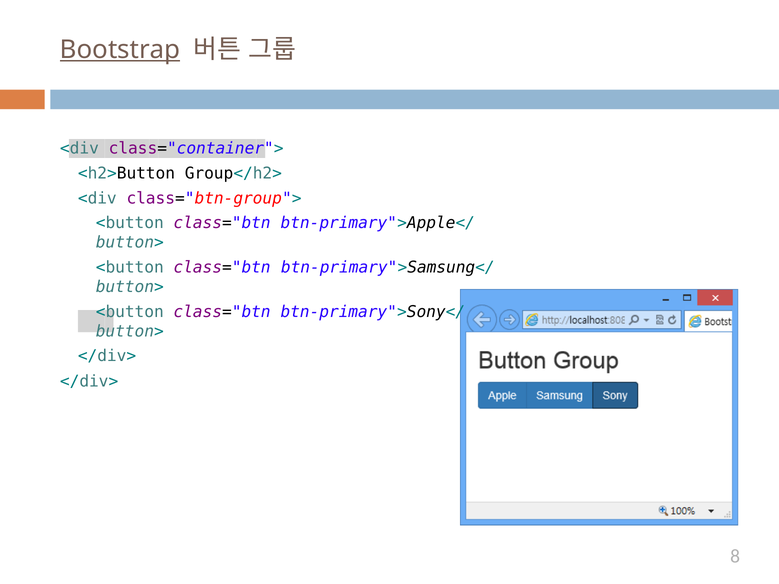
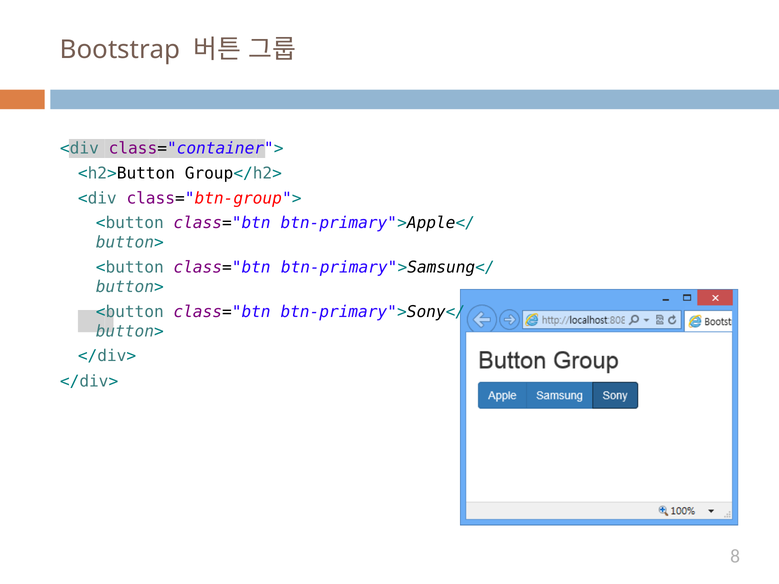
Bootstrap underline: present -> none (120, 50)
